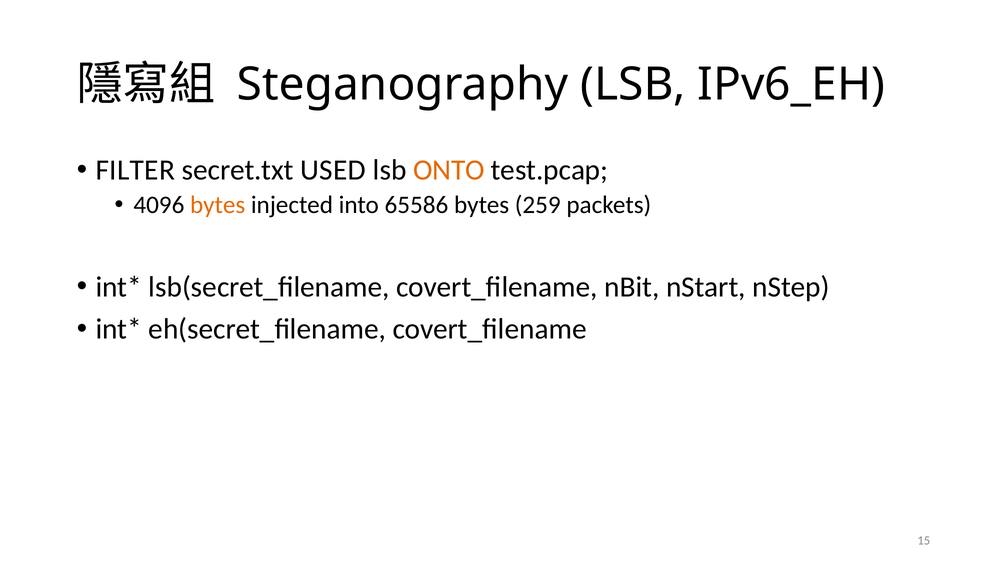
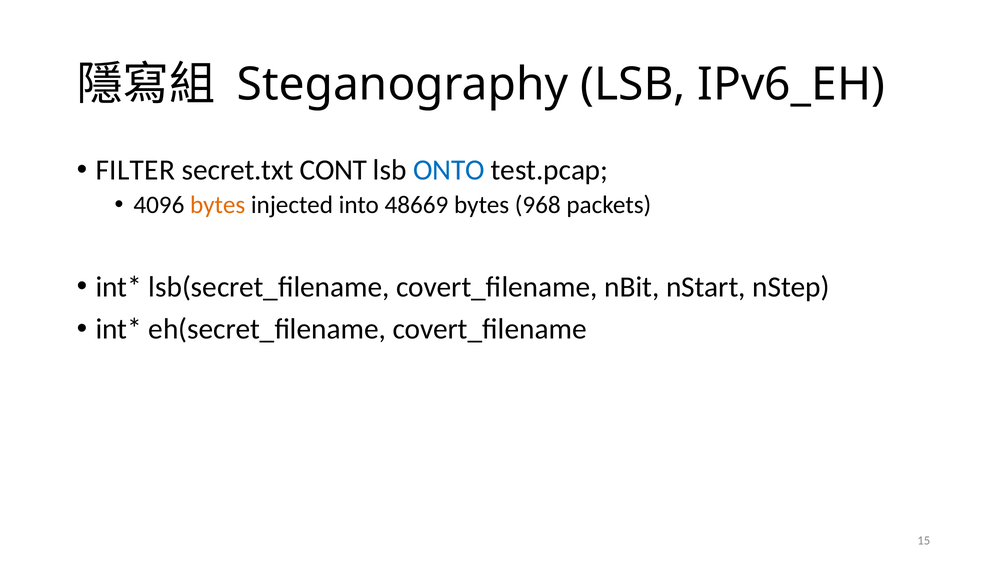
USED: USED -> CONT (333, 170)
ONTO colour: orange -> blue (449, 170)
65586: 65586 -> 48669 (416, 205)
259: 259 -> 968 (538, 205)
